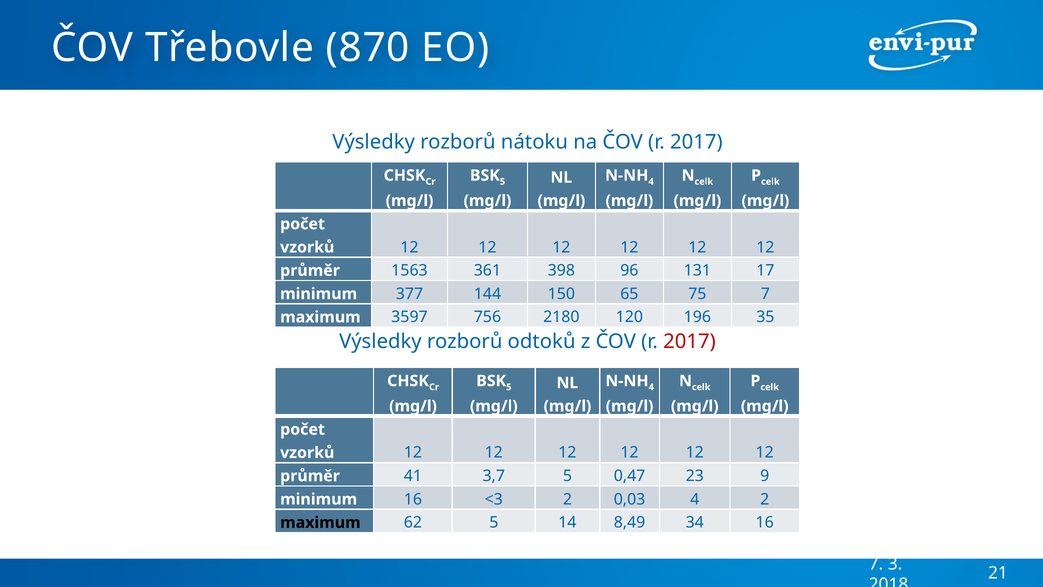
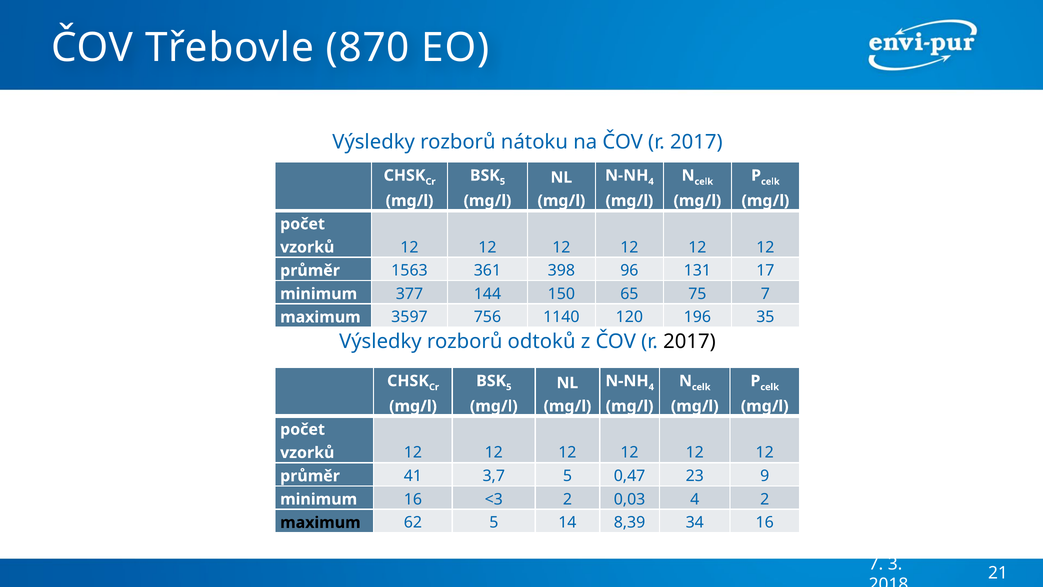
2180: 2180 -> 1140 (561, 317)
2017 colour: red -> black (689, 341)
8,49: 8,49 -> 8,39 (630, 522)
